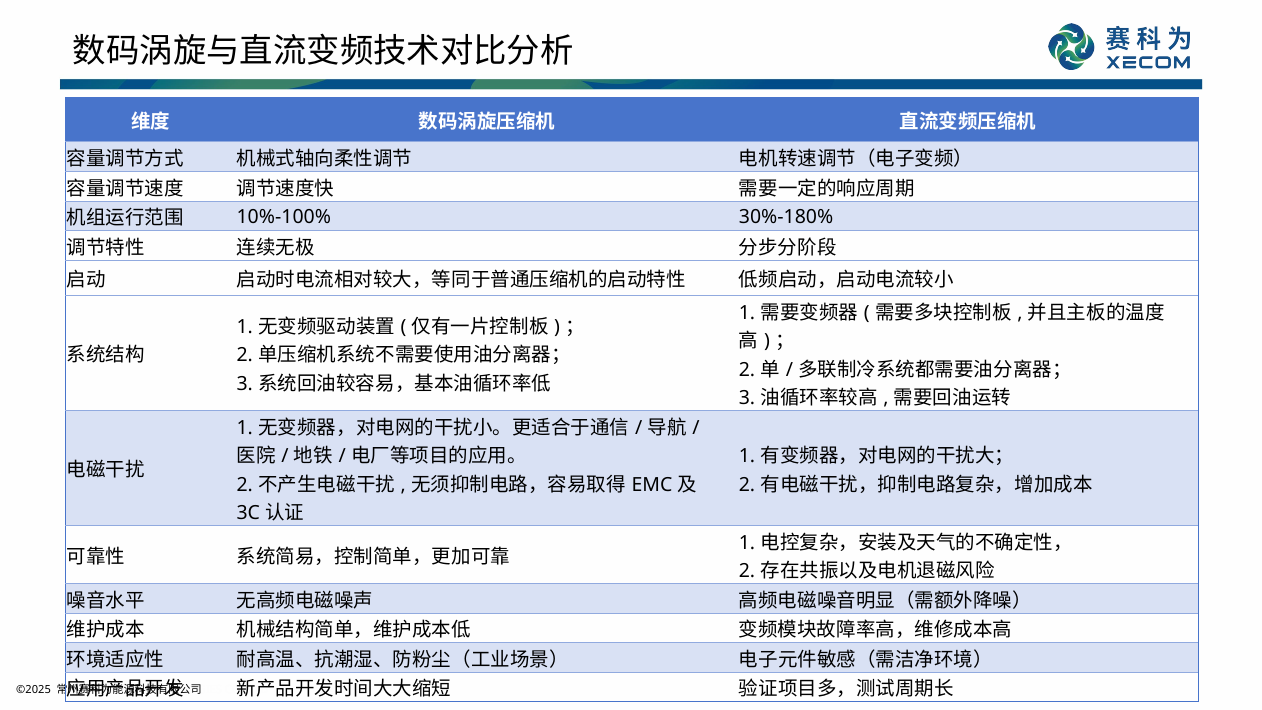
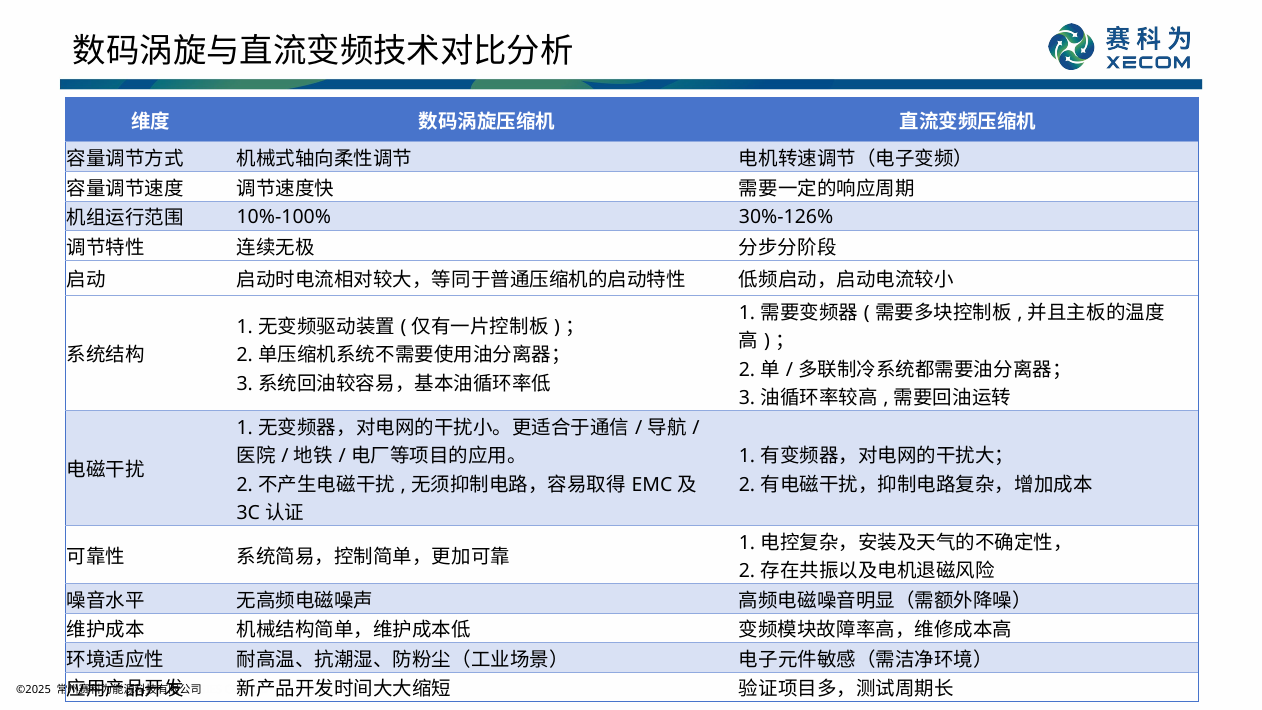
30%-180%: 30%-180% -> 30%-126% (786, 217)
